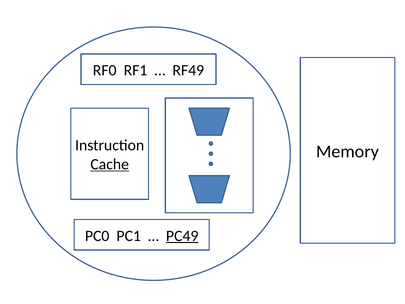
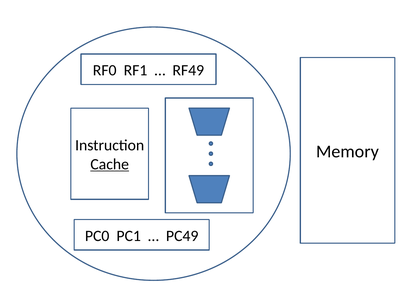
PC49 underline: present -> none (182, 236)
